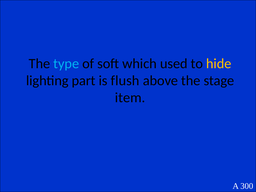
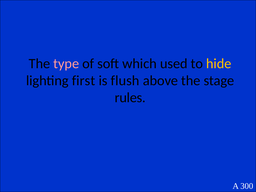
type colour: light blue -> pink (66, 64)
part: part -> first (84, 81)
item: item -> rules (130, 98)
